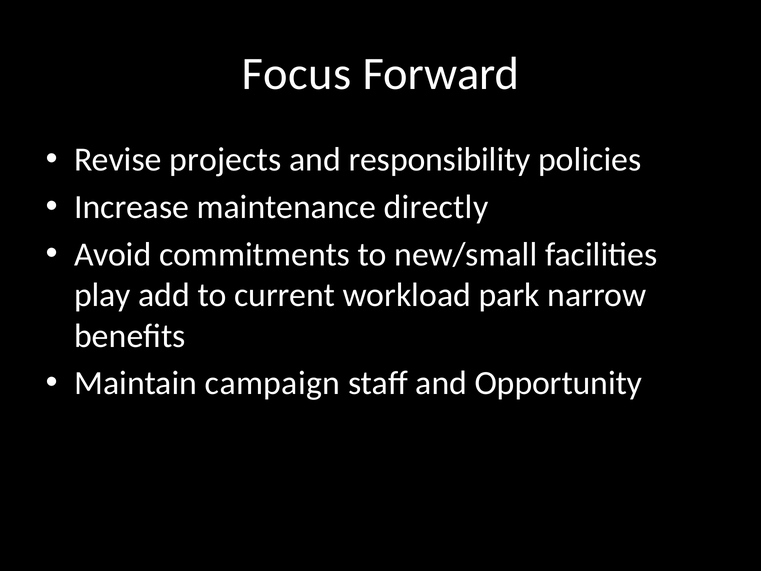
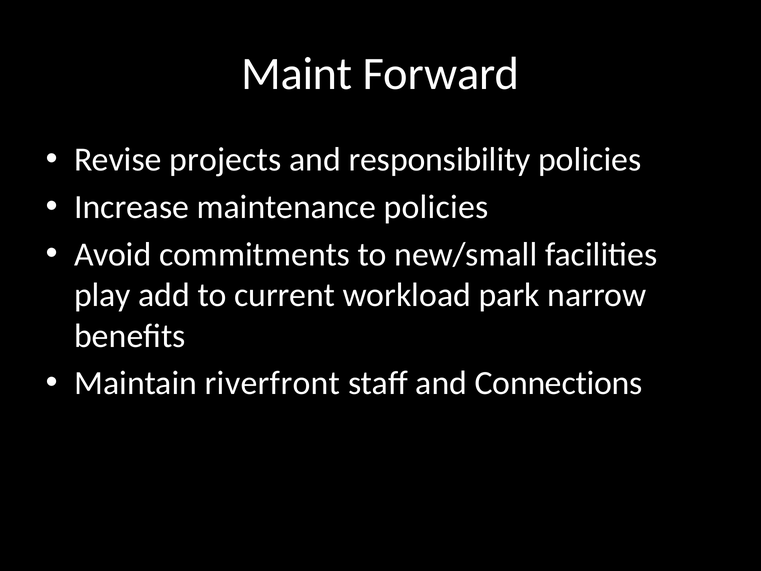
Focus: Focus -> Maint (297, 74)
maintenance directly: directly -> policies (436, 207)
campaign: campaign -> riverfront (273, 383)
Opportunity: Opportunity -> Connections (559, 383)
